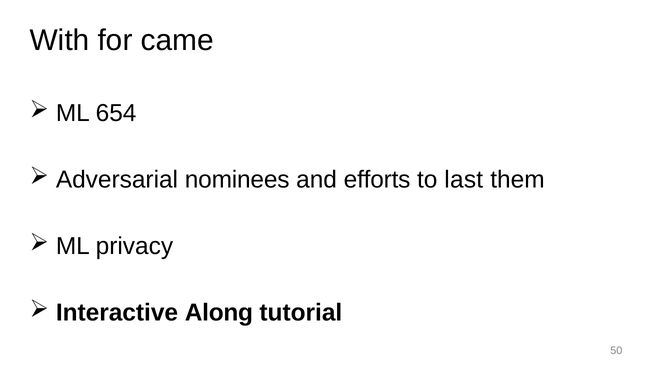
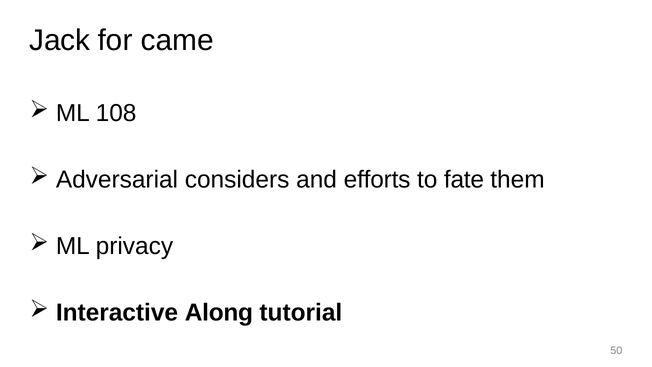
With: With -> Jack (60, 40)
654: 654 -> 108 (116, 113)
nominees: nominees -> considers (237, 180)
last: last -> fate (464, 180)
